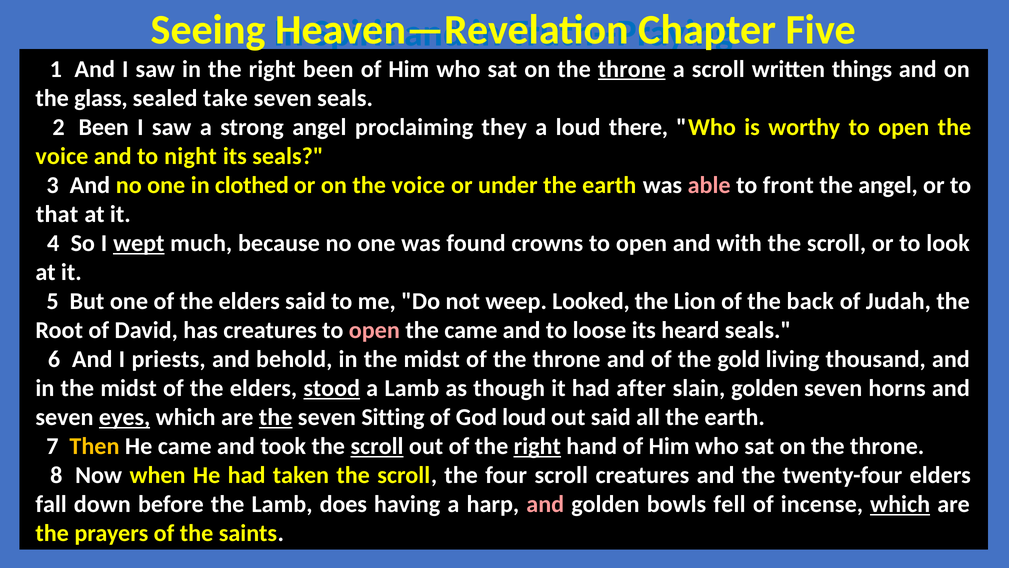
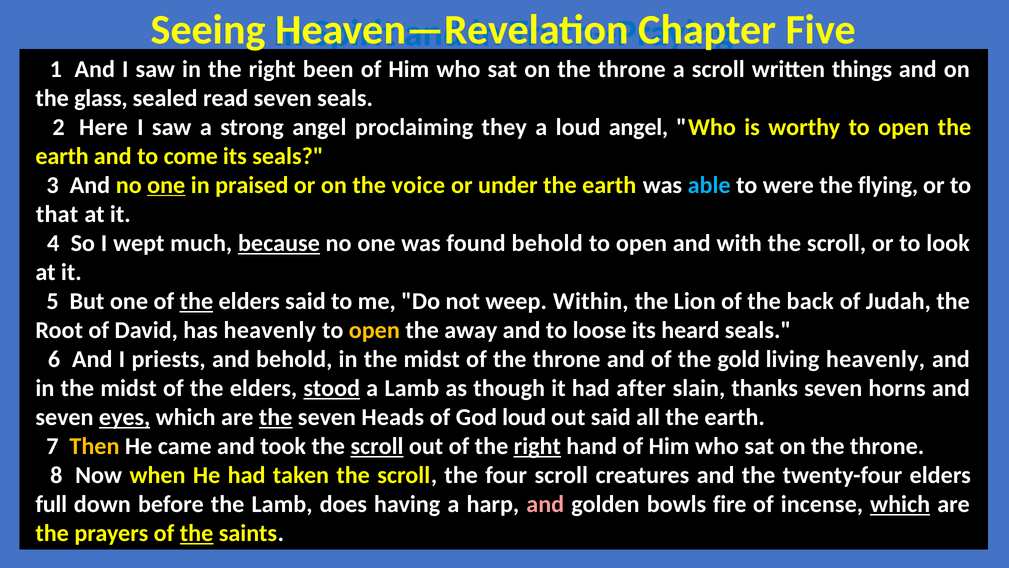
throne underline: present -> none (632, 69)
take: take -> read (226, 98)
2 Been: Been -> Here (103, 127)
loud there: there -> angel (638, 127)
voice: voice -> earth (62, 156)
night: night -> come (191, 156)
one underline: none -> present (166, 185)
clothed: clothed -> praised (252, 185)
able colour: pink -> light blue (709, 185)
front: front -> were (788, 185)
the angel: angel -> flying (888, 185)
wept underline: present -> none (139, 243)
because underline: none -> present (279, 243)
found crowns: crowns -> behold (547, 243)
the underline: none -> present (196, 301)
Looked: Looked -> Within (591, 301)
has creatures: creatures -> heavenly (270, 330)
open colour: pink -> yellow (374, 330)
the came: came -> away (471, 330)
living thousand: thousand -> heavenly (876, 359)
slain golden: golden -> thanks (765, 388)
Sitting: Sitting -> Heads (393, 417)
fall: fall -> full (51, 504)
fell: fell -> fire (730, 504)
the underline: none -> present (197, 533)
